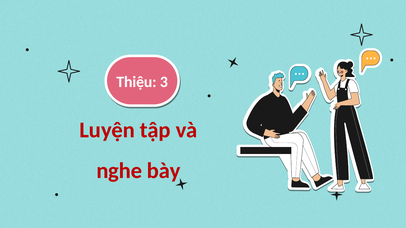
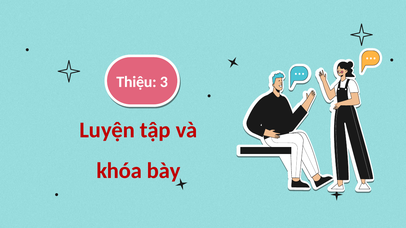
nghe: nghe -> khóa (119, 171)
